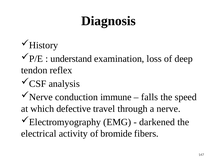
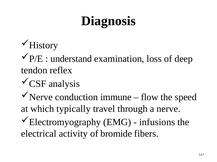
falls: falls -> flow (150, 98)
defective: defective -> typically (74, 109)
darkened: darkened -> infusions (157, 123)
